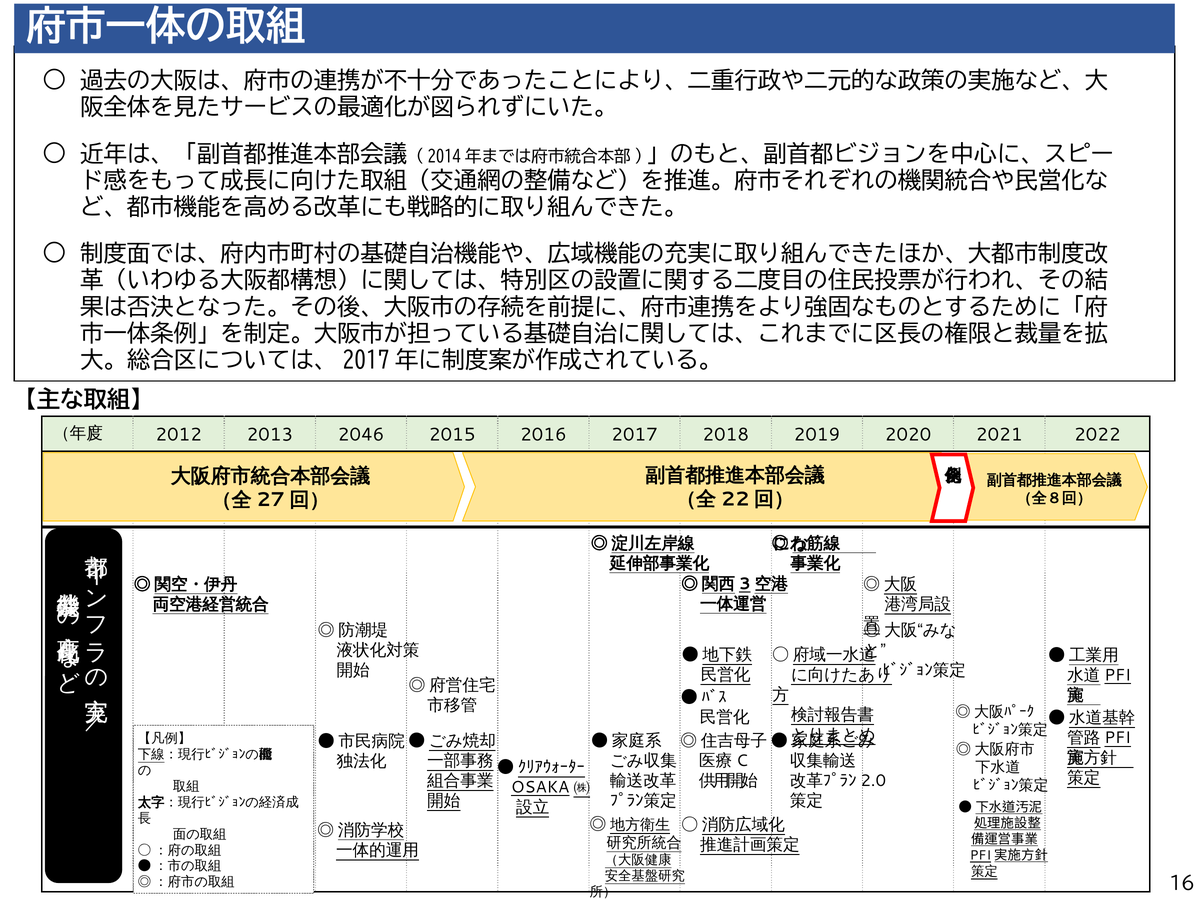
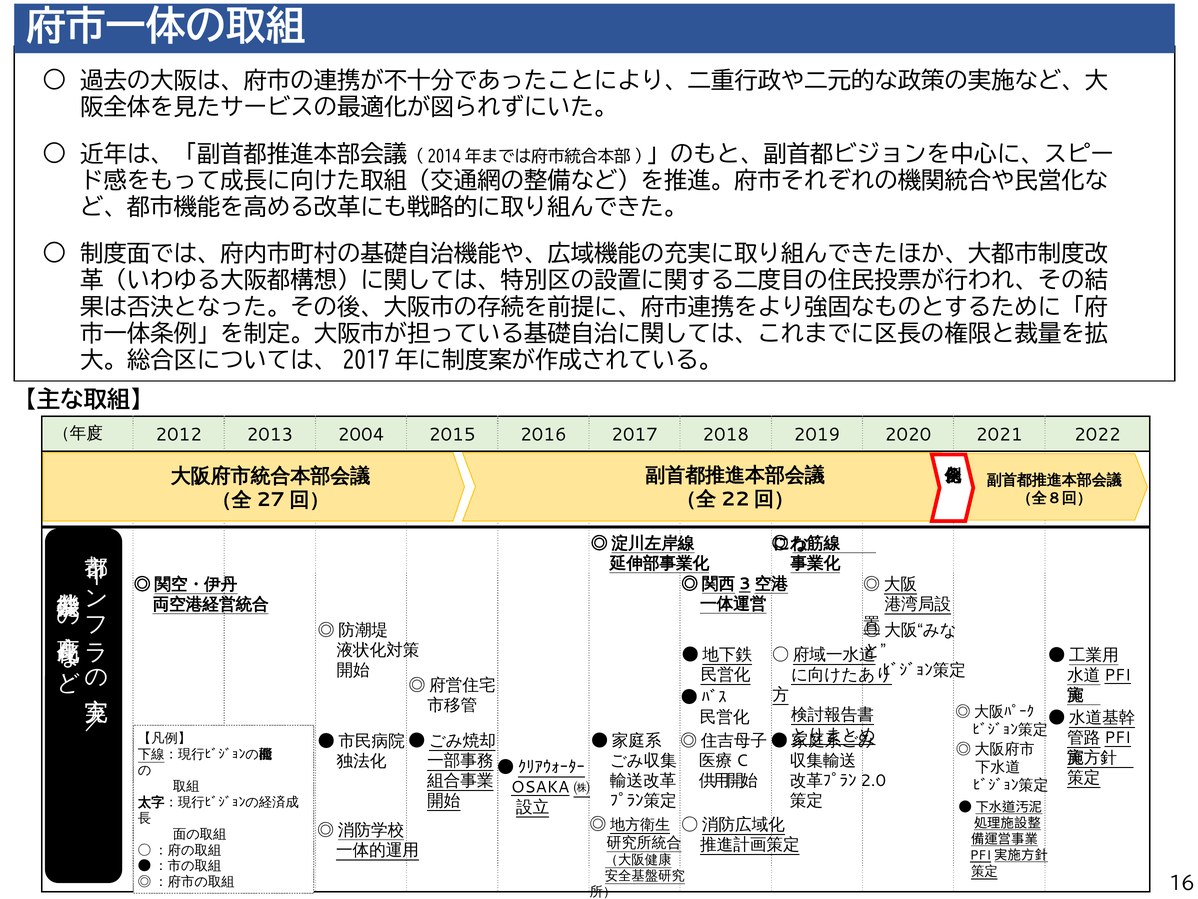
2046: 2046 -> 2004 (361, 434)
